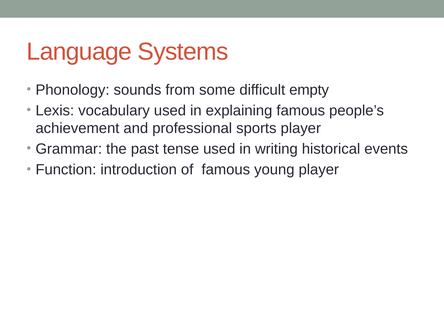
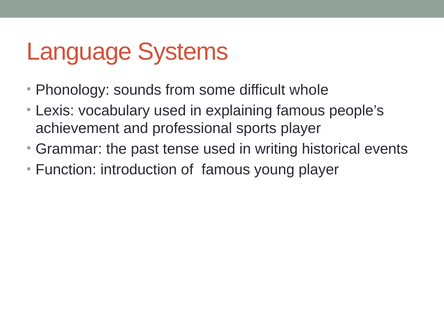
empty: empty -> whole (309, 90)
